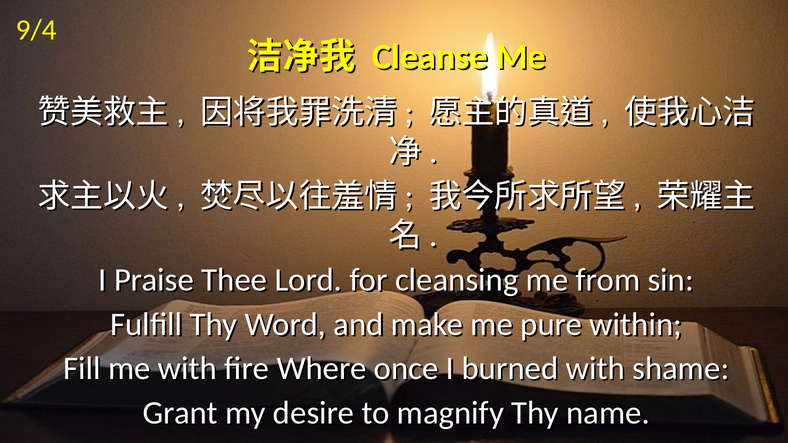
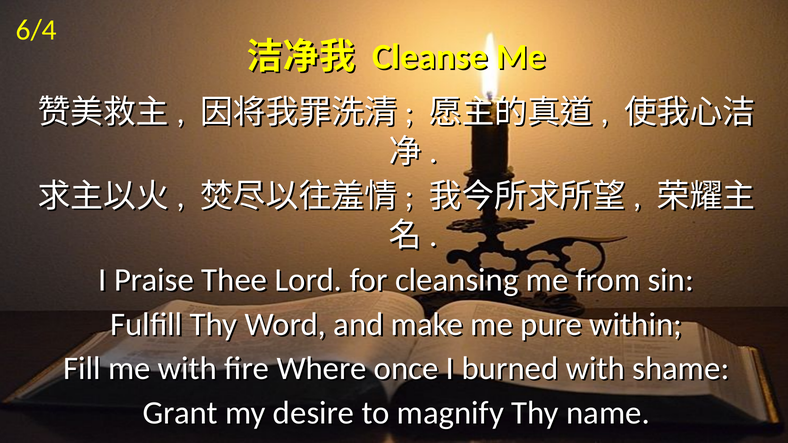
9/4: 9/4 -> 6/4 (36, 30)
